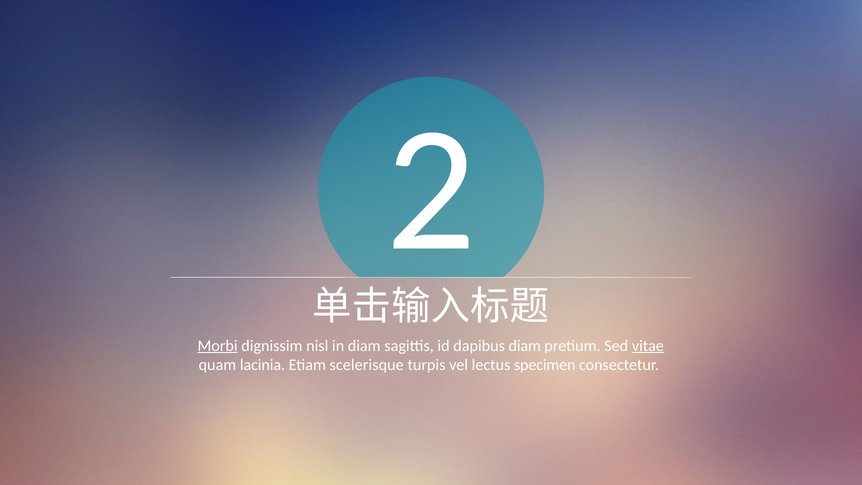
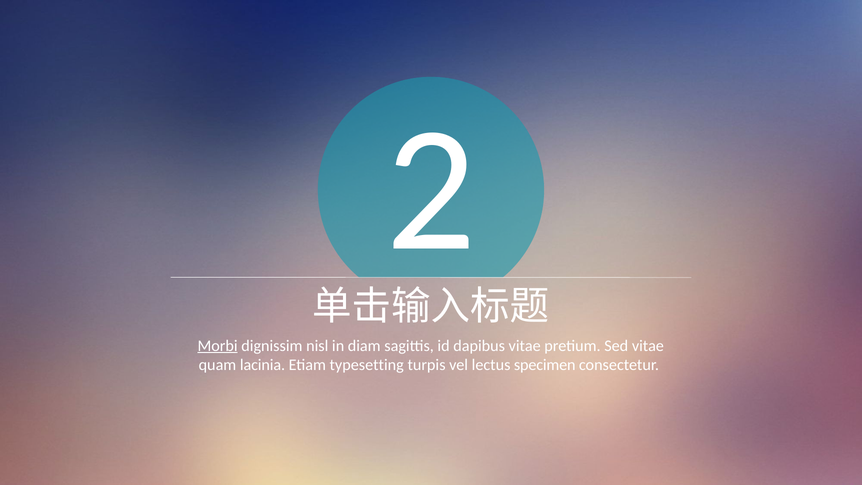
dapibus diam: diam -> vitae (525, 346)
vitae underline: present -> none (648, 346)
scelerisque: scelerisque -> typesetting (367, 365)
